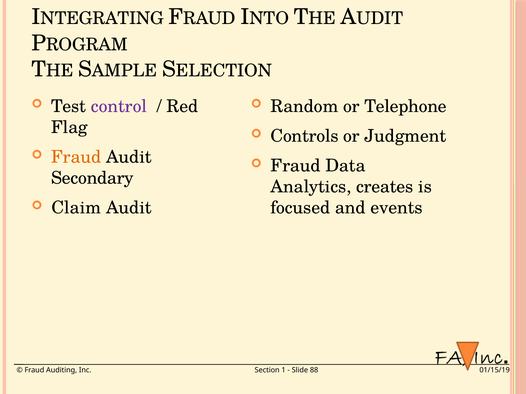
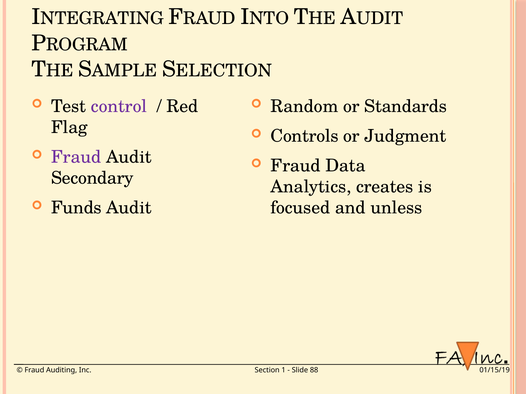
Telephone: Telephone -> Standards (406, 106)
Fraud colour: orange -> purple (76, 157)
Claim: Claim -> Funds (76, 208)
events: events -> unless (396, 208)
